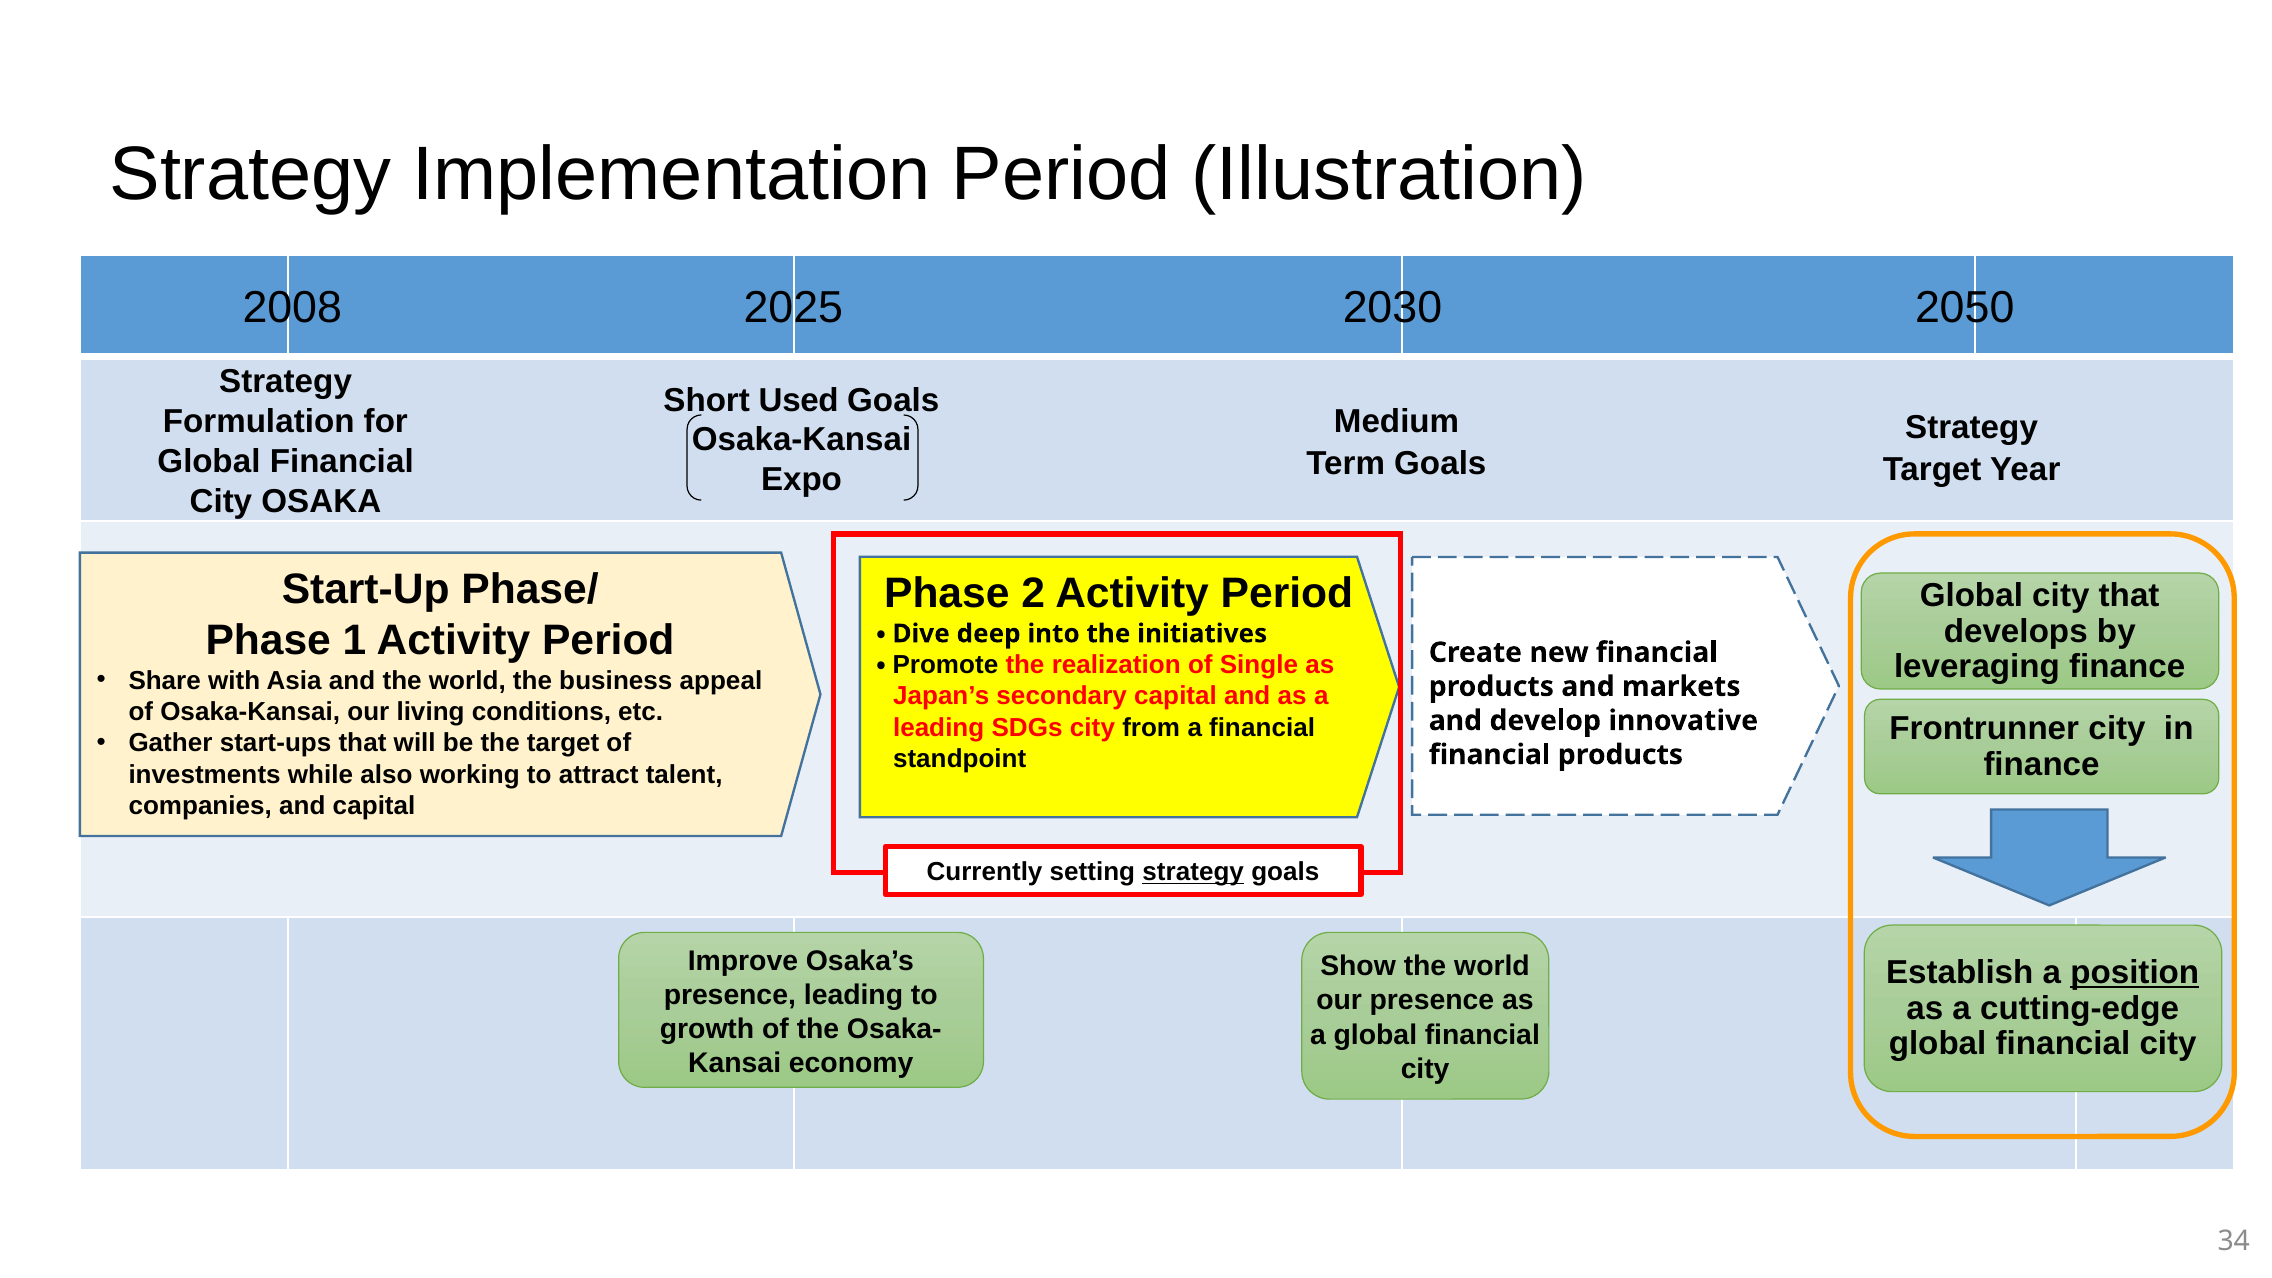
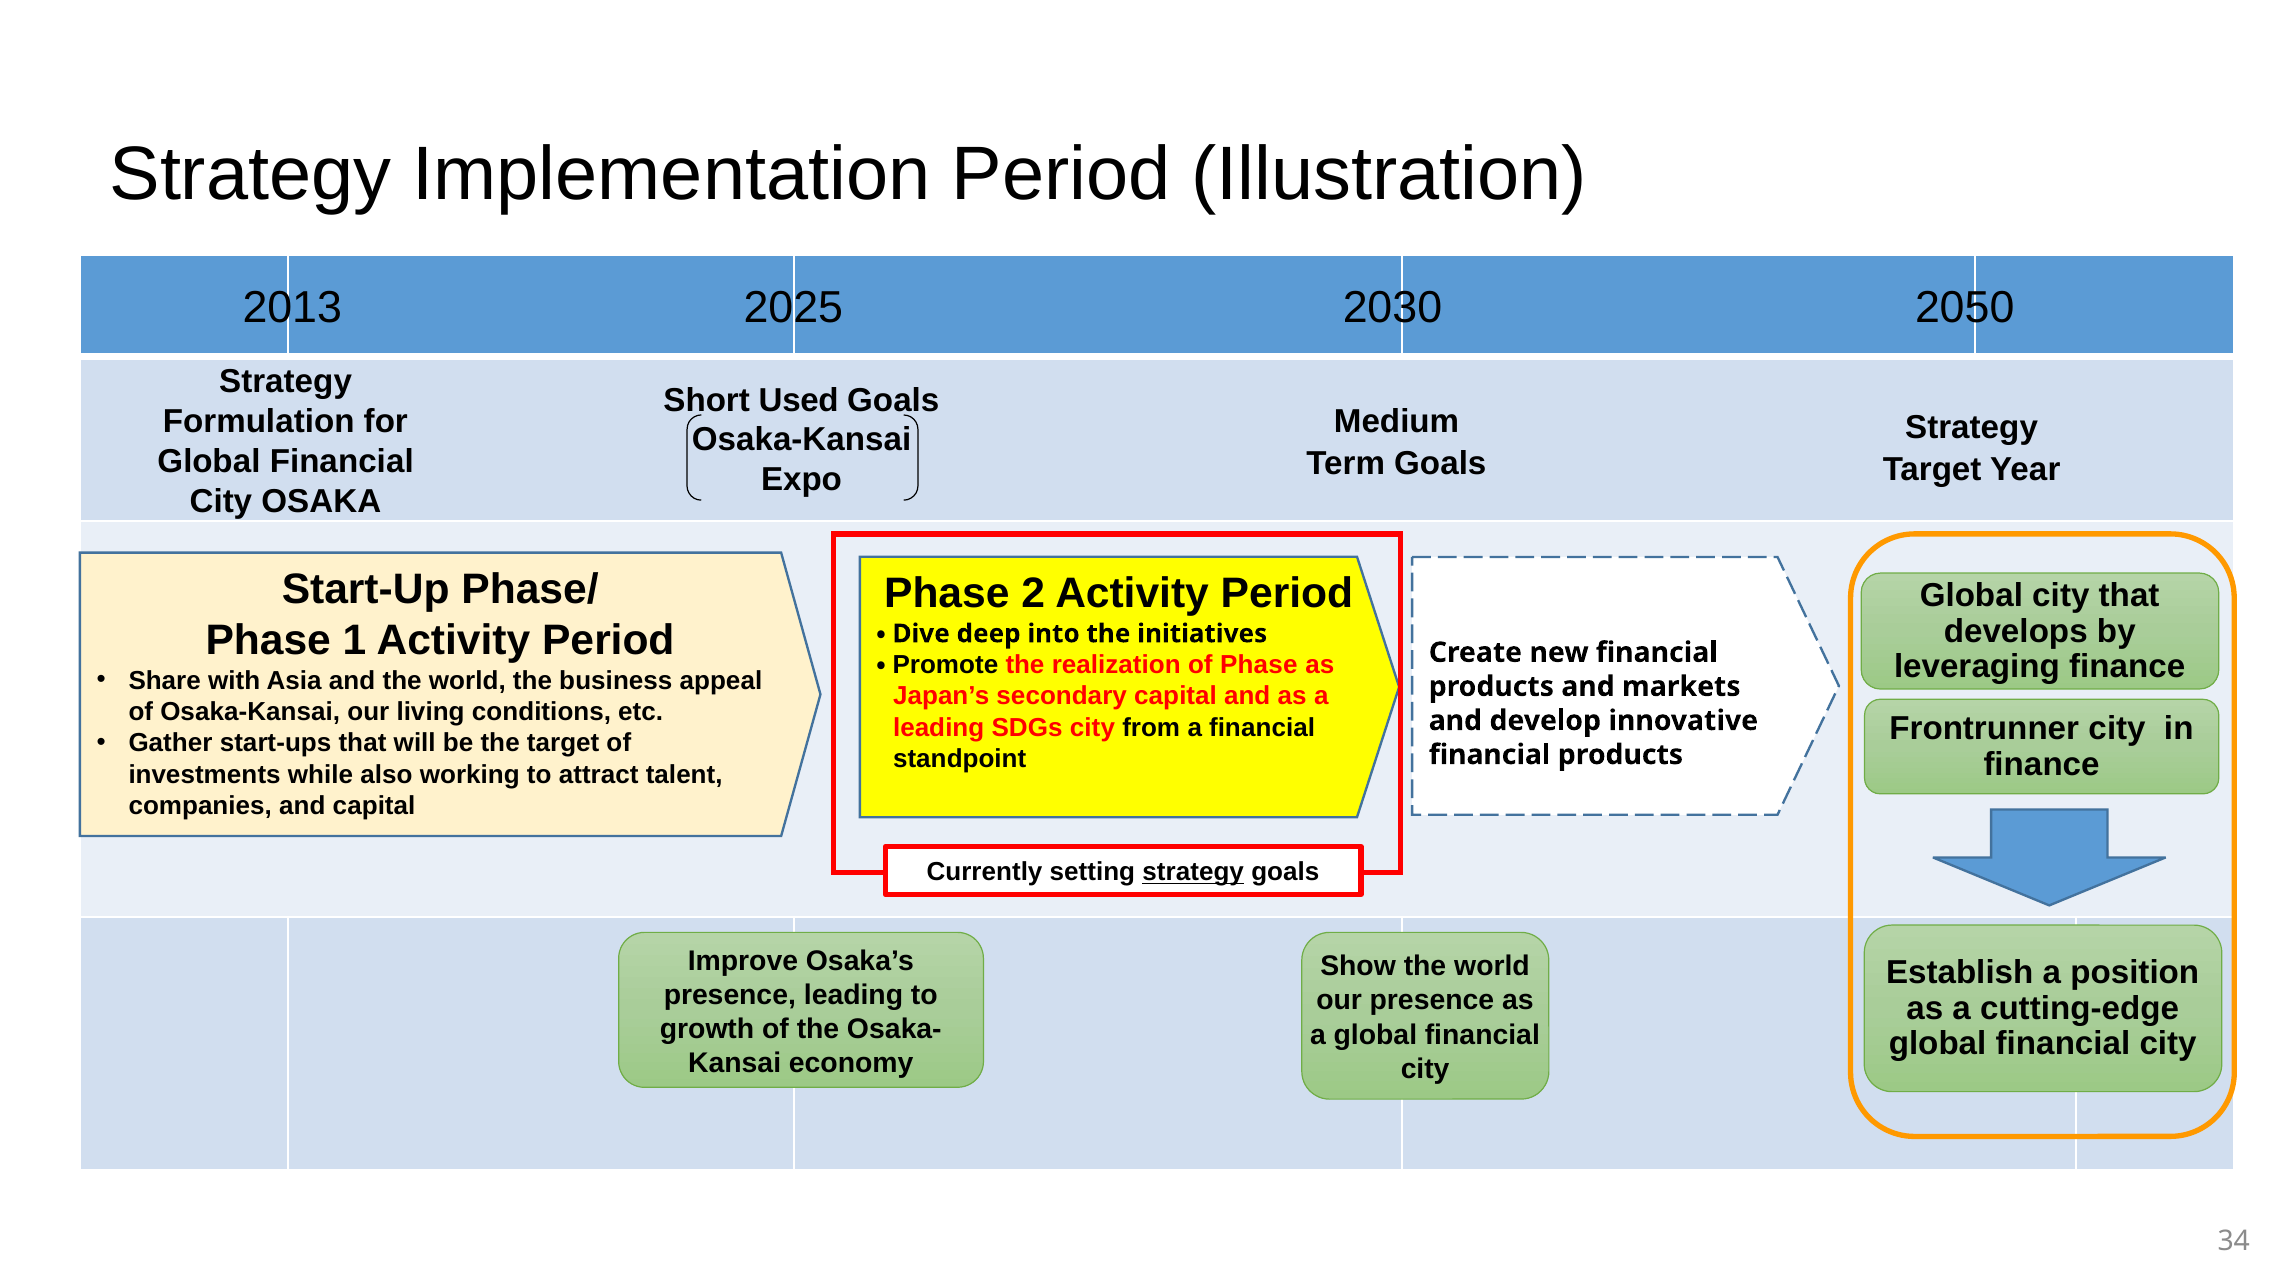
2008: 2008 -> 2013 (292, 307)
of Single: Single -> Phase (1259, 665)
position underline: present -> none (2135, 973)
